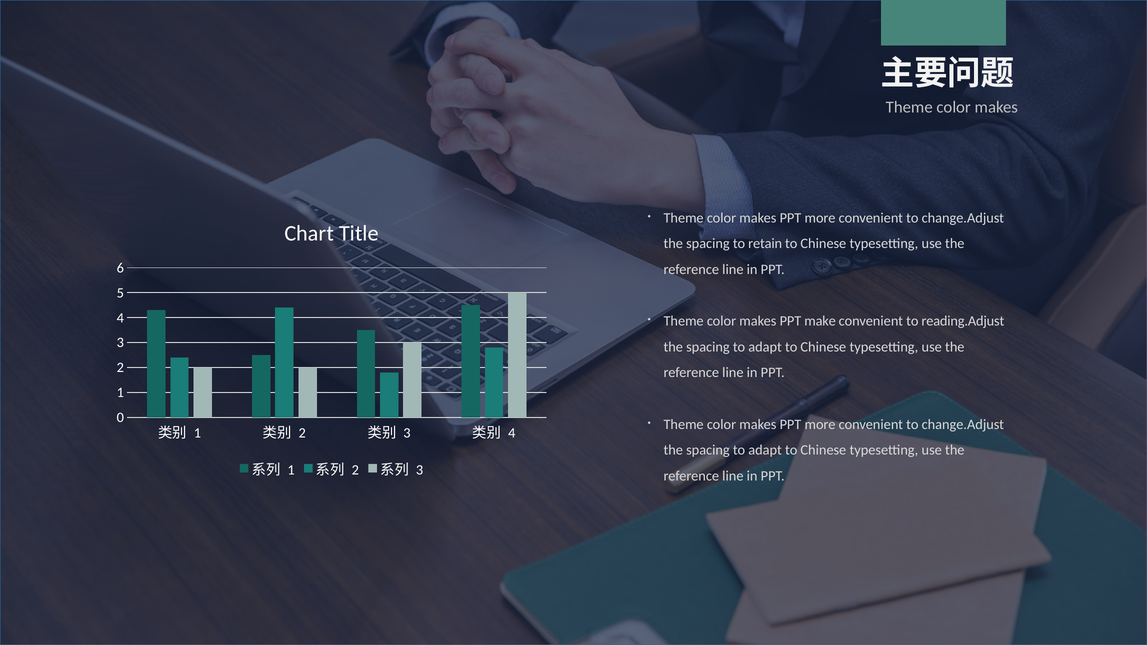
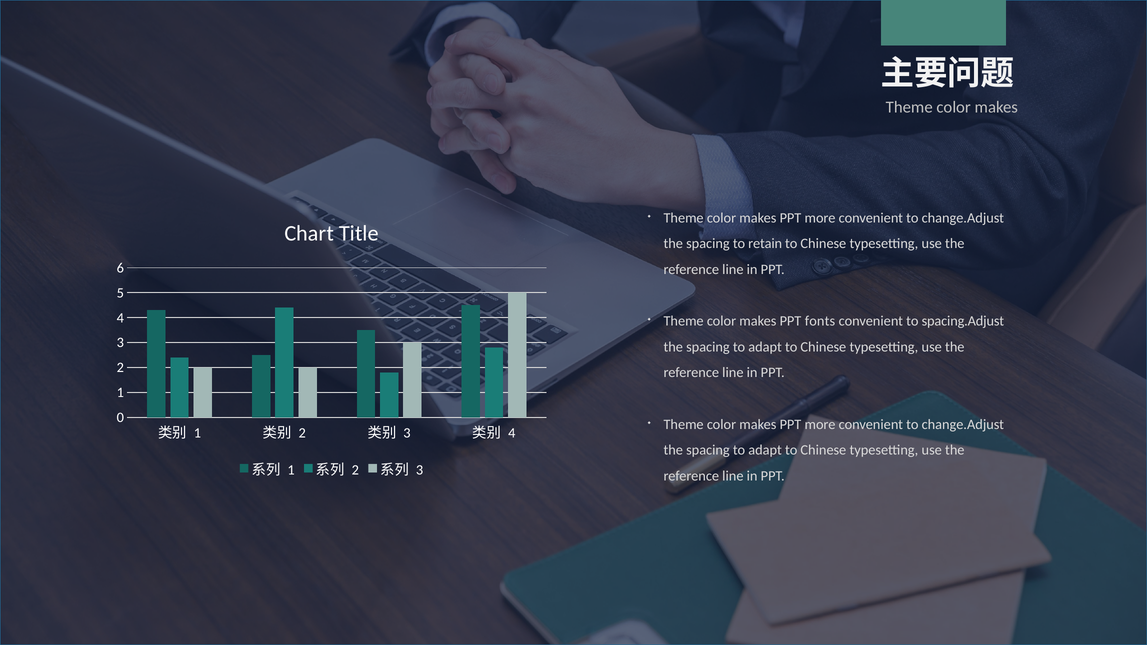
make: make -> fonts (820, 321)
reading.Adjust: reading.Adjust -> spacing.Adjust (963, 321)
